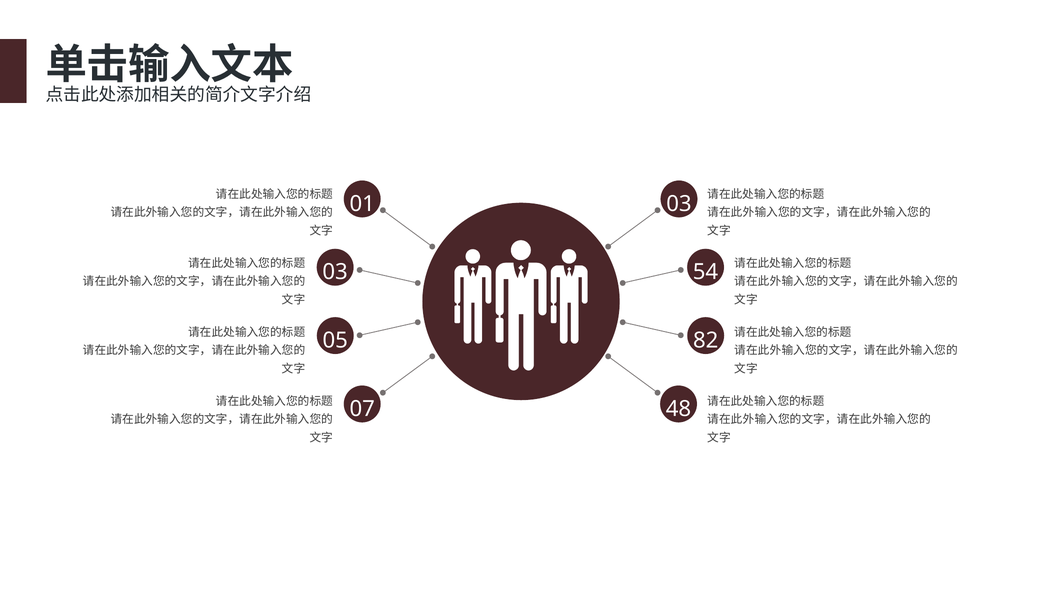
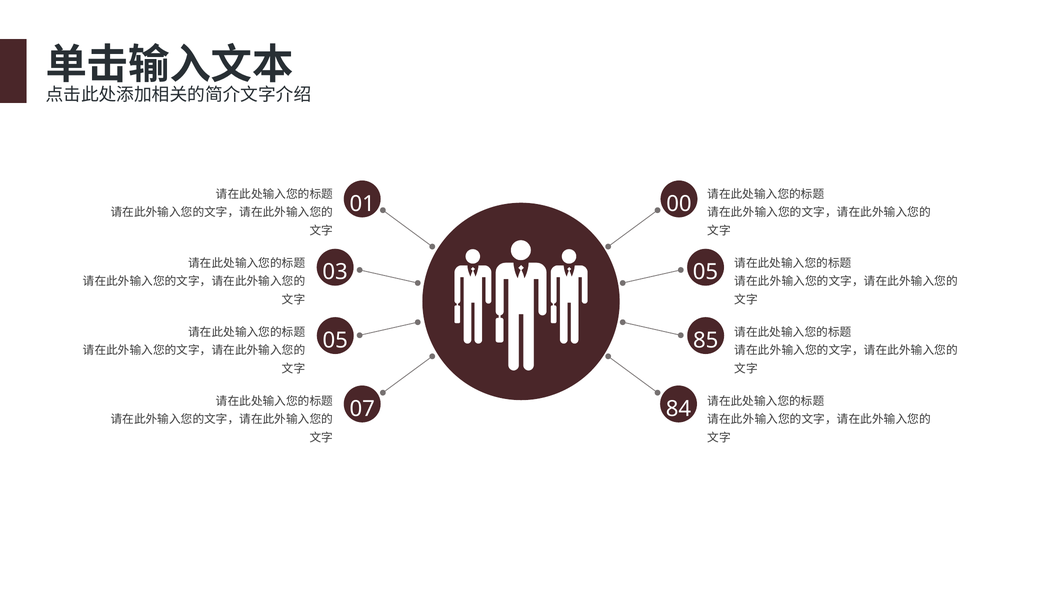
01 03: 03 -> 00 (679, 204)
03 54: 54 -> 05 (706, 272)
82: 82 -> 85 (706, 340)
48: 48 -> 84 (678, 409)
